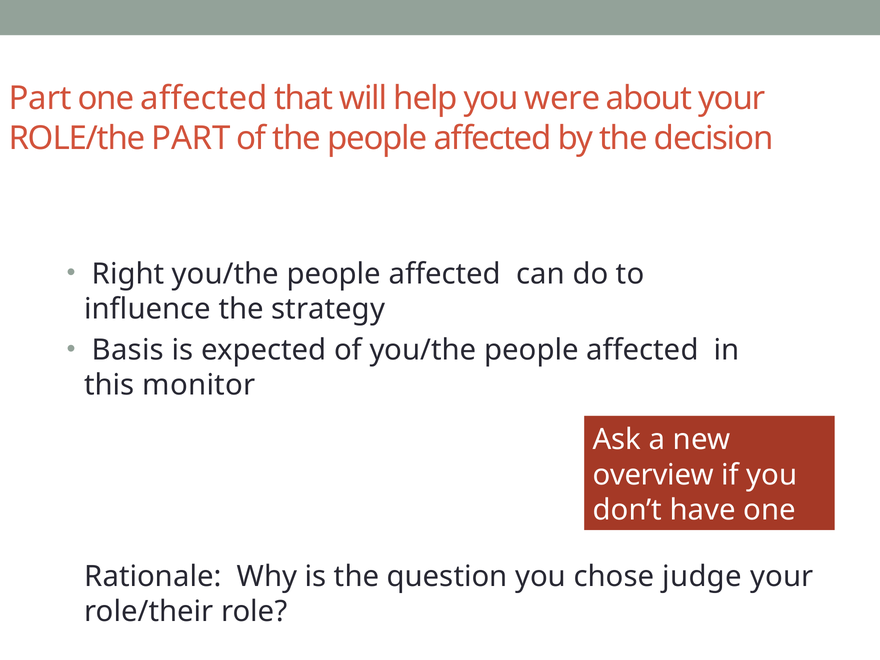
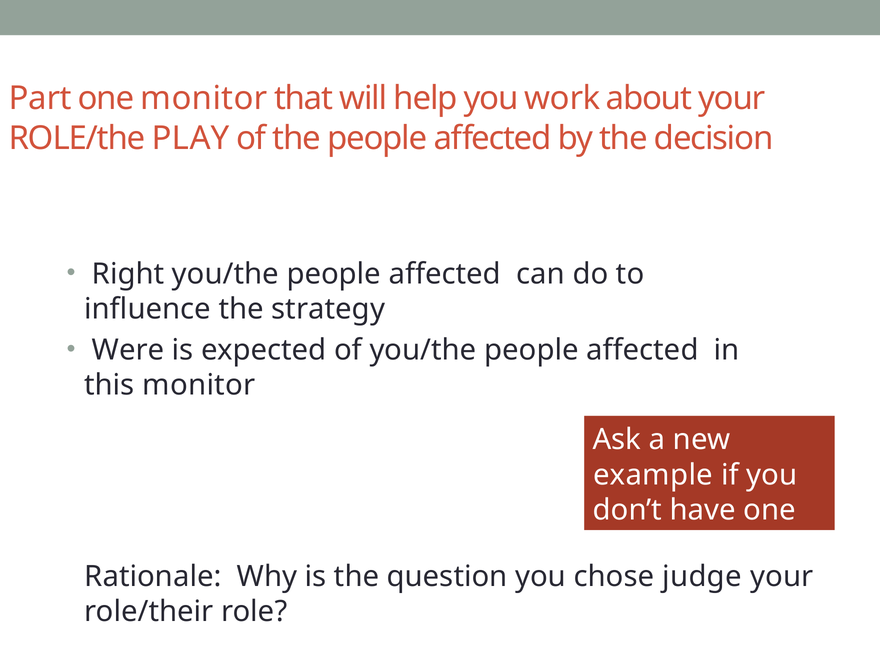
one affected: affected -> monitor (204, 99)
were: were -> work (562, 99)
ROLE/the PART: PART -> PLAY (191, 138)
Basis: Basis -> Were (128, 350)
overview: overview -> example (653, 475)
